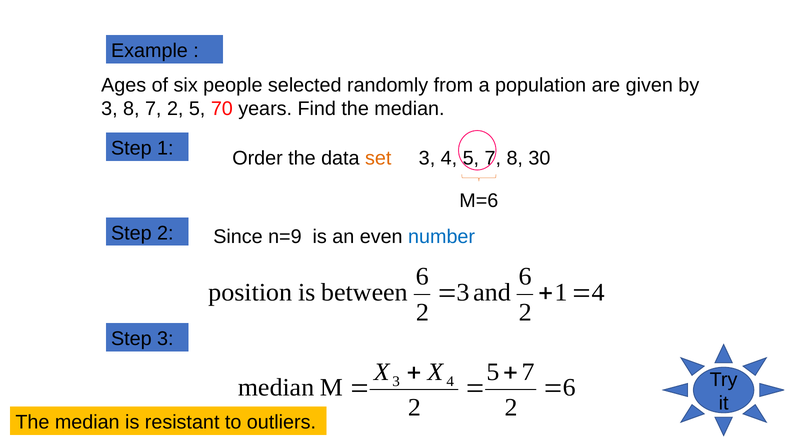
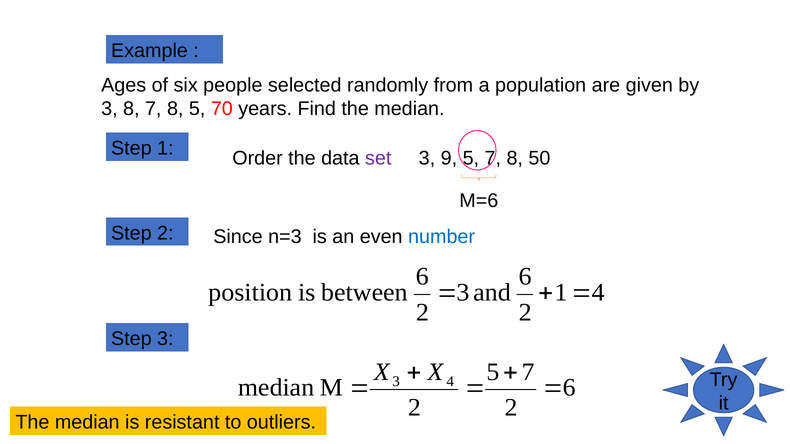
8 7 2: 2 -> 8 (175, 109)
set colour: orange -> purple (378, 158)
3 4: 4 -> 9 (449, 158)
30: 30 -> 50 (539, 158)
n=9: n=9 -> n=3 (285, 237)
